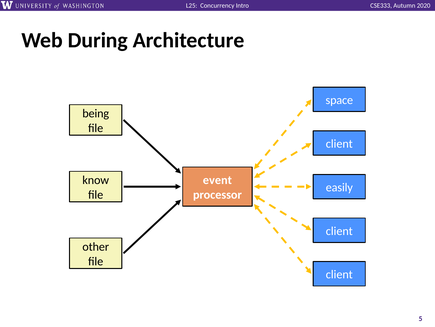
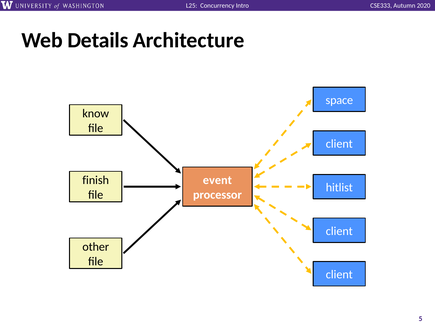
During: During -> Details (98, 40)
being: being -> know (96, 113)
know: know -> finish (96, 180)
easily: easily -> hitlist (339, 187)
